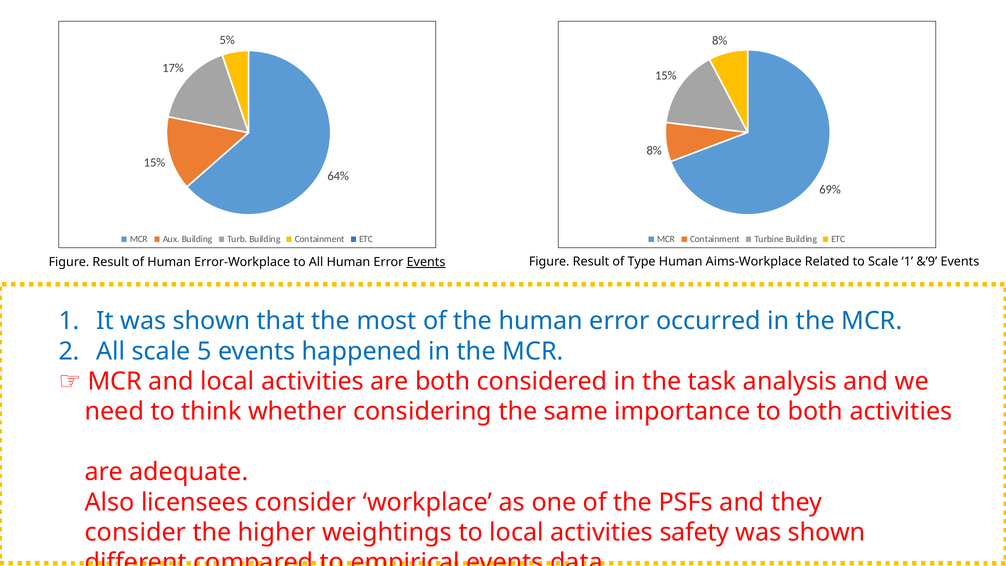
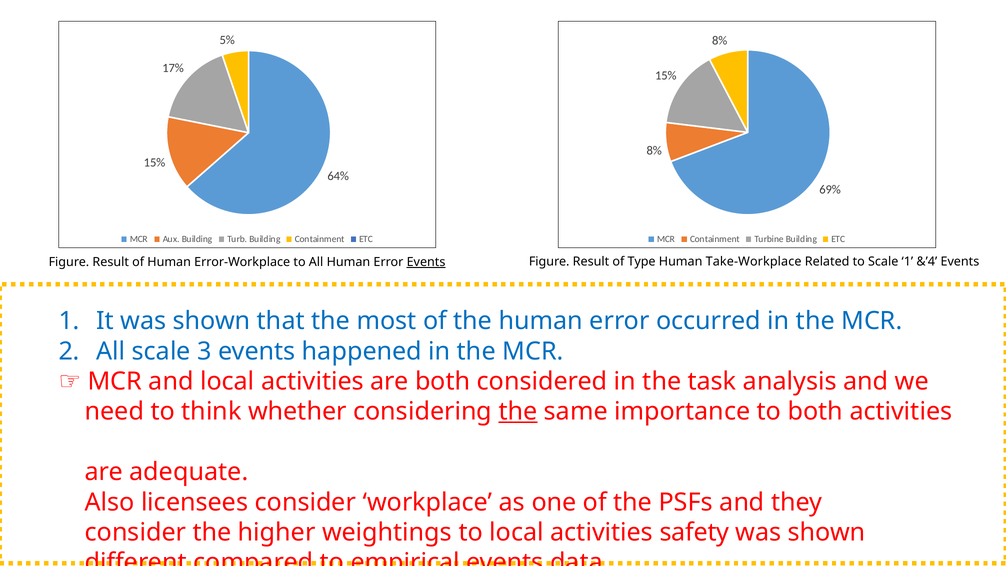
Aims-Workplace: Aims-Workplace -> Take-Workplace (754, 262)
&’9: &’9 -> &’4 (927, 262)
5: 5 -> 3 (204, 351)
the underline: none -> present (518, 412)
